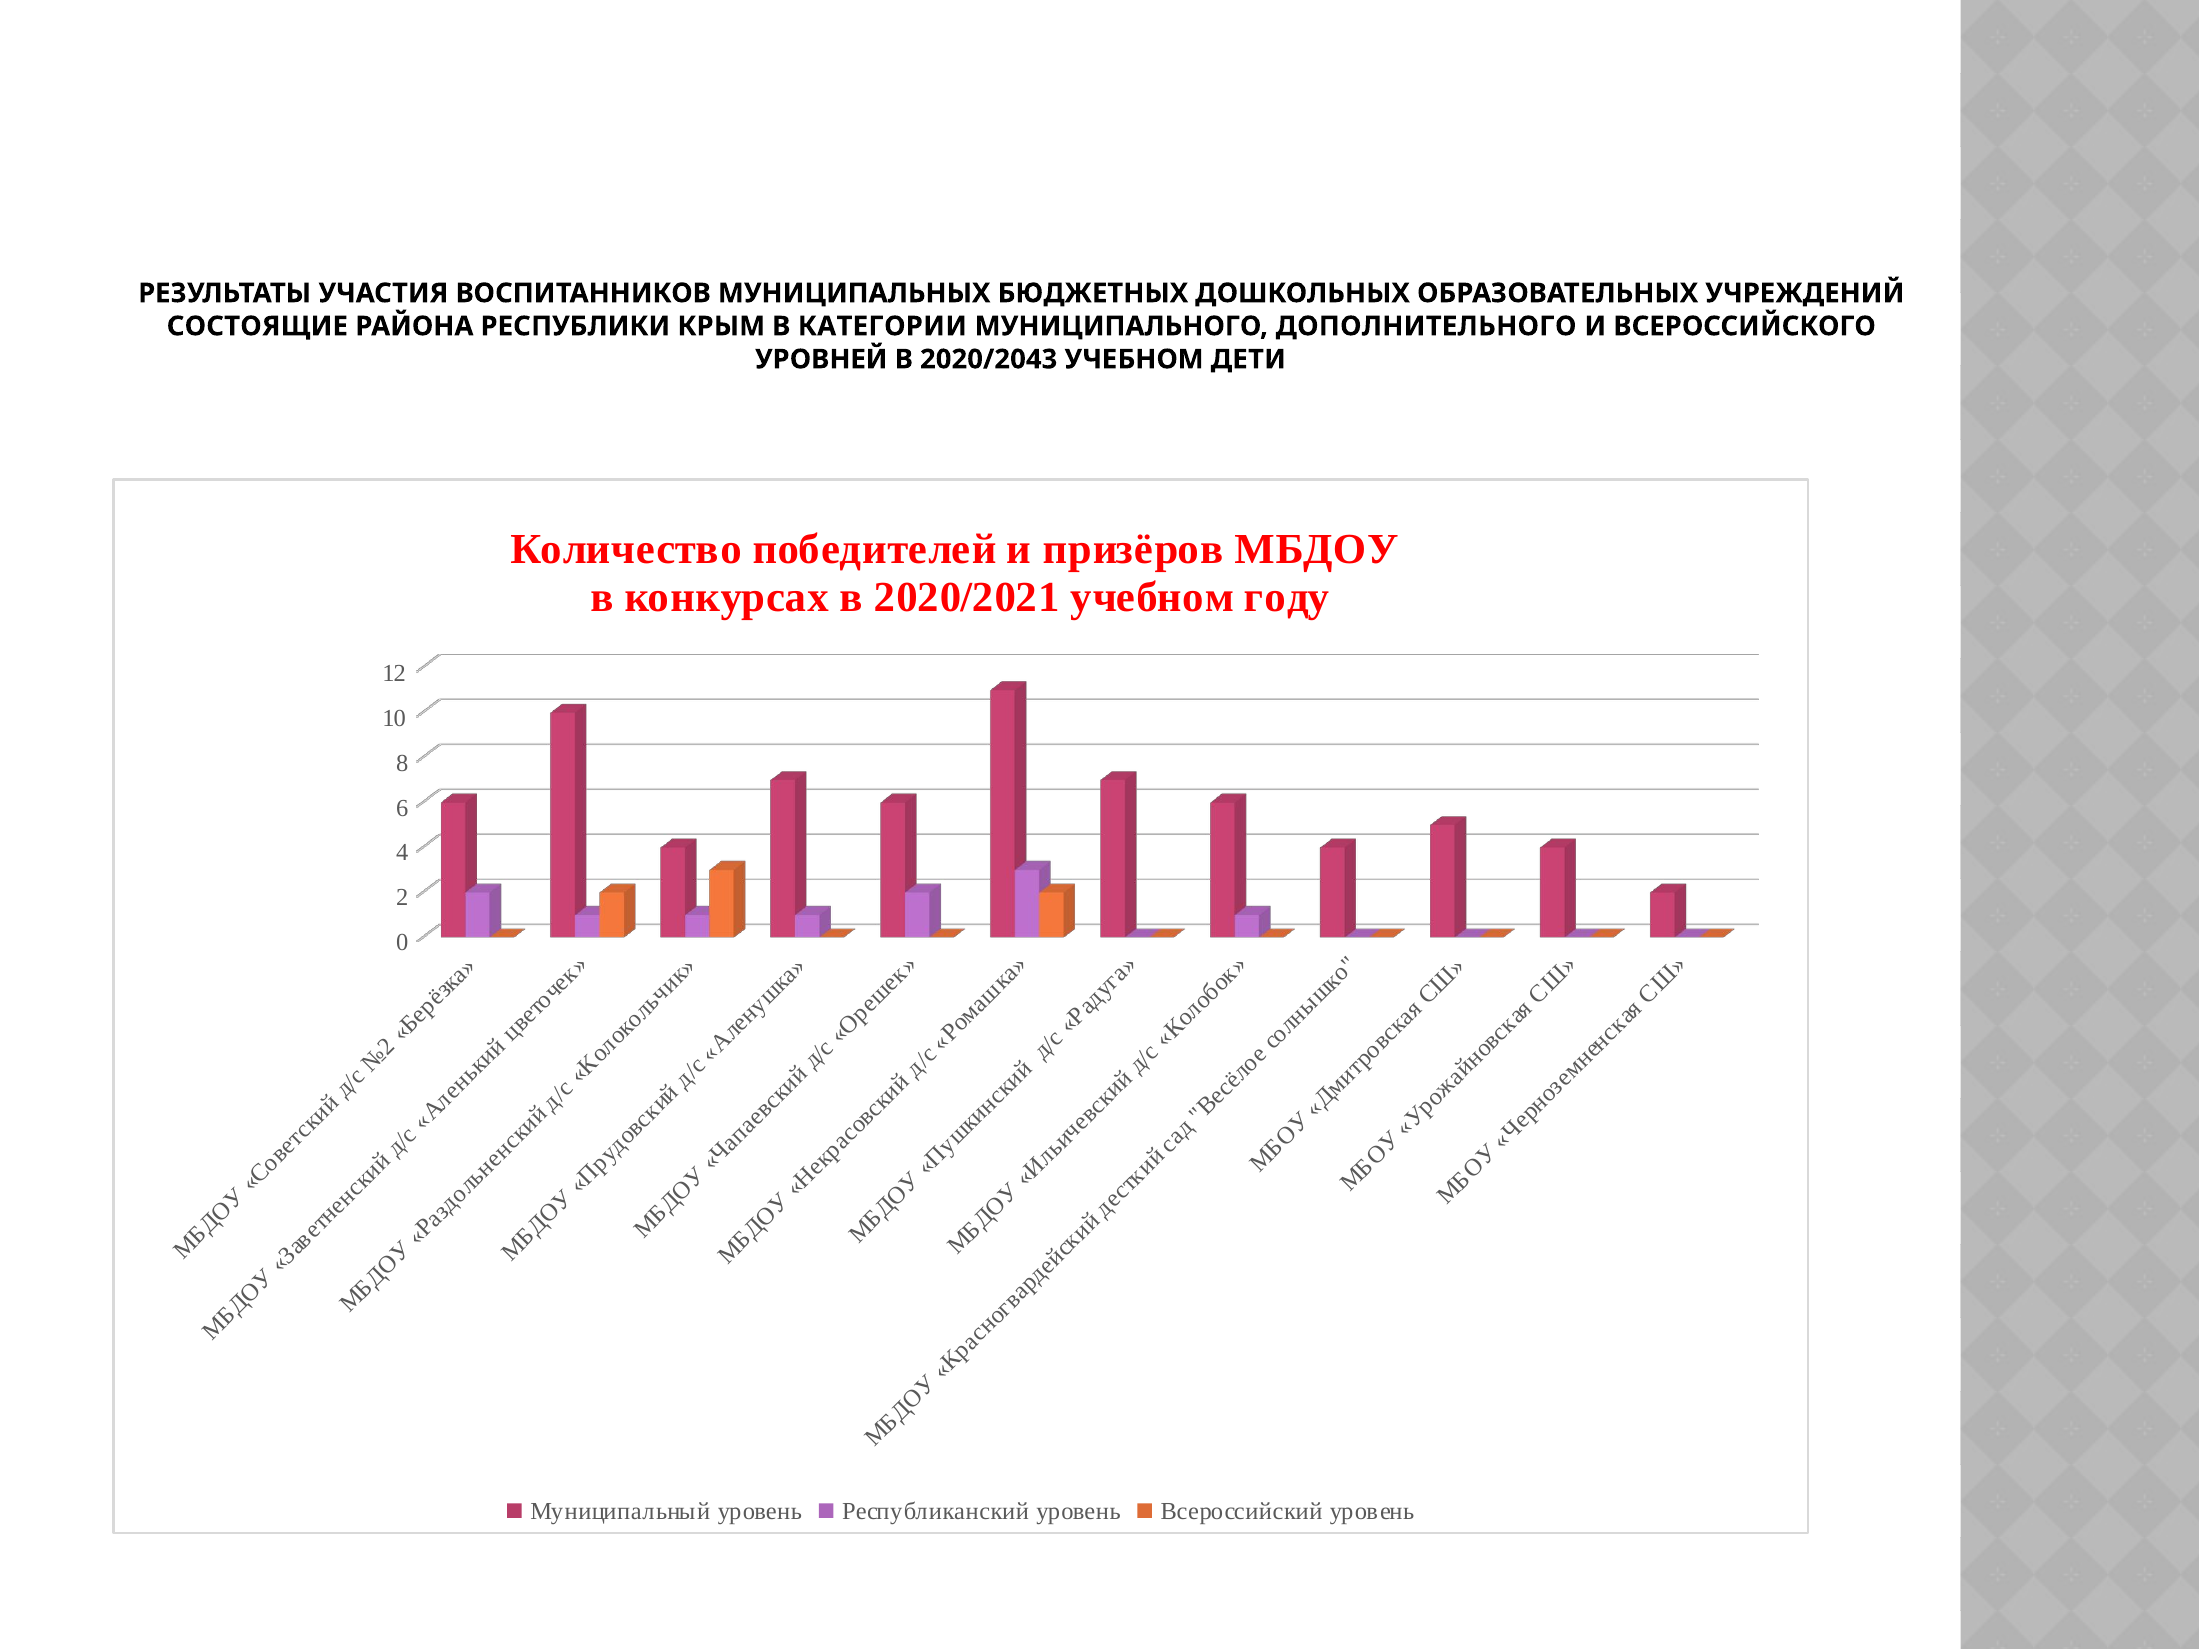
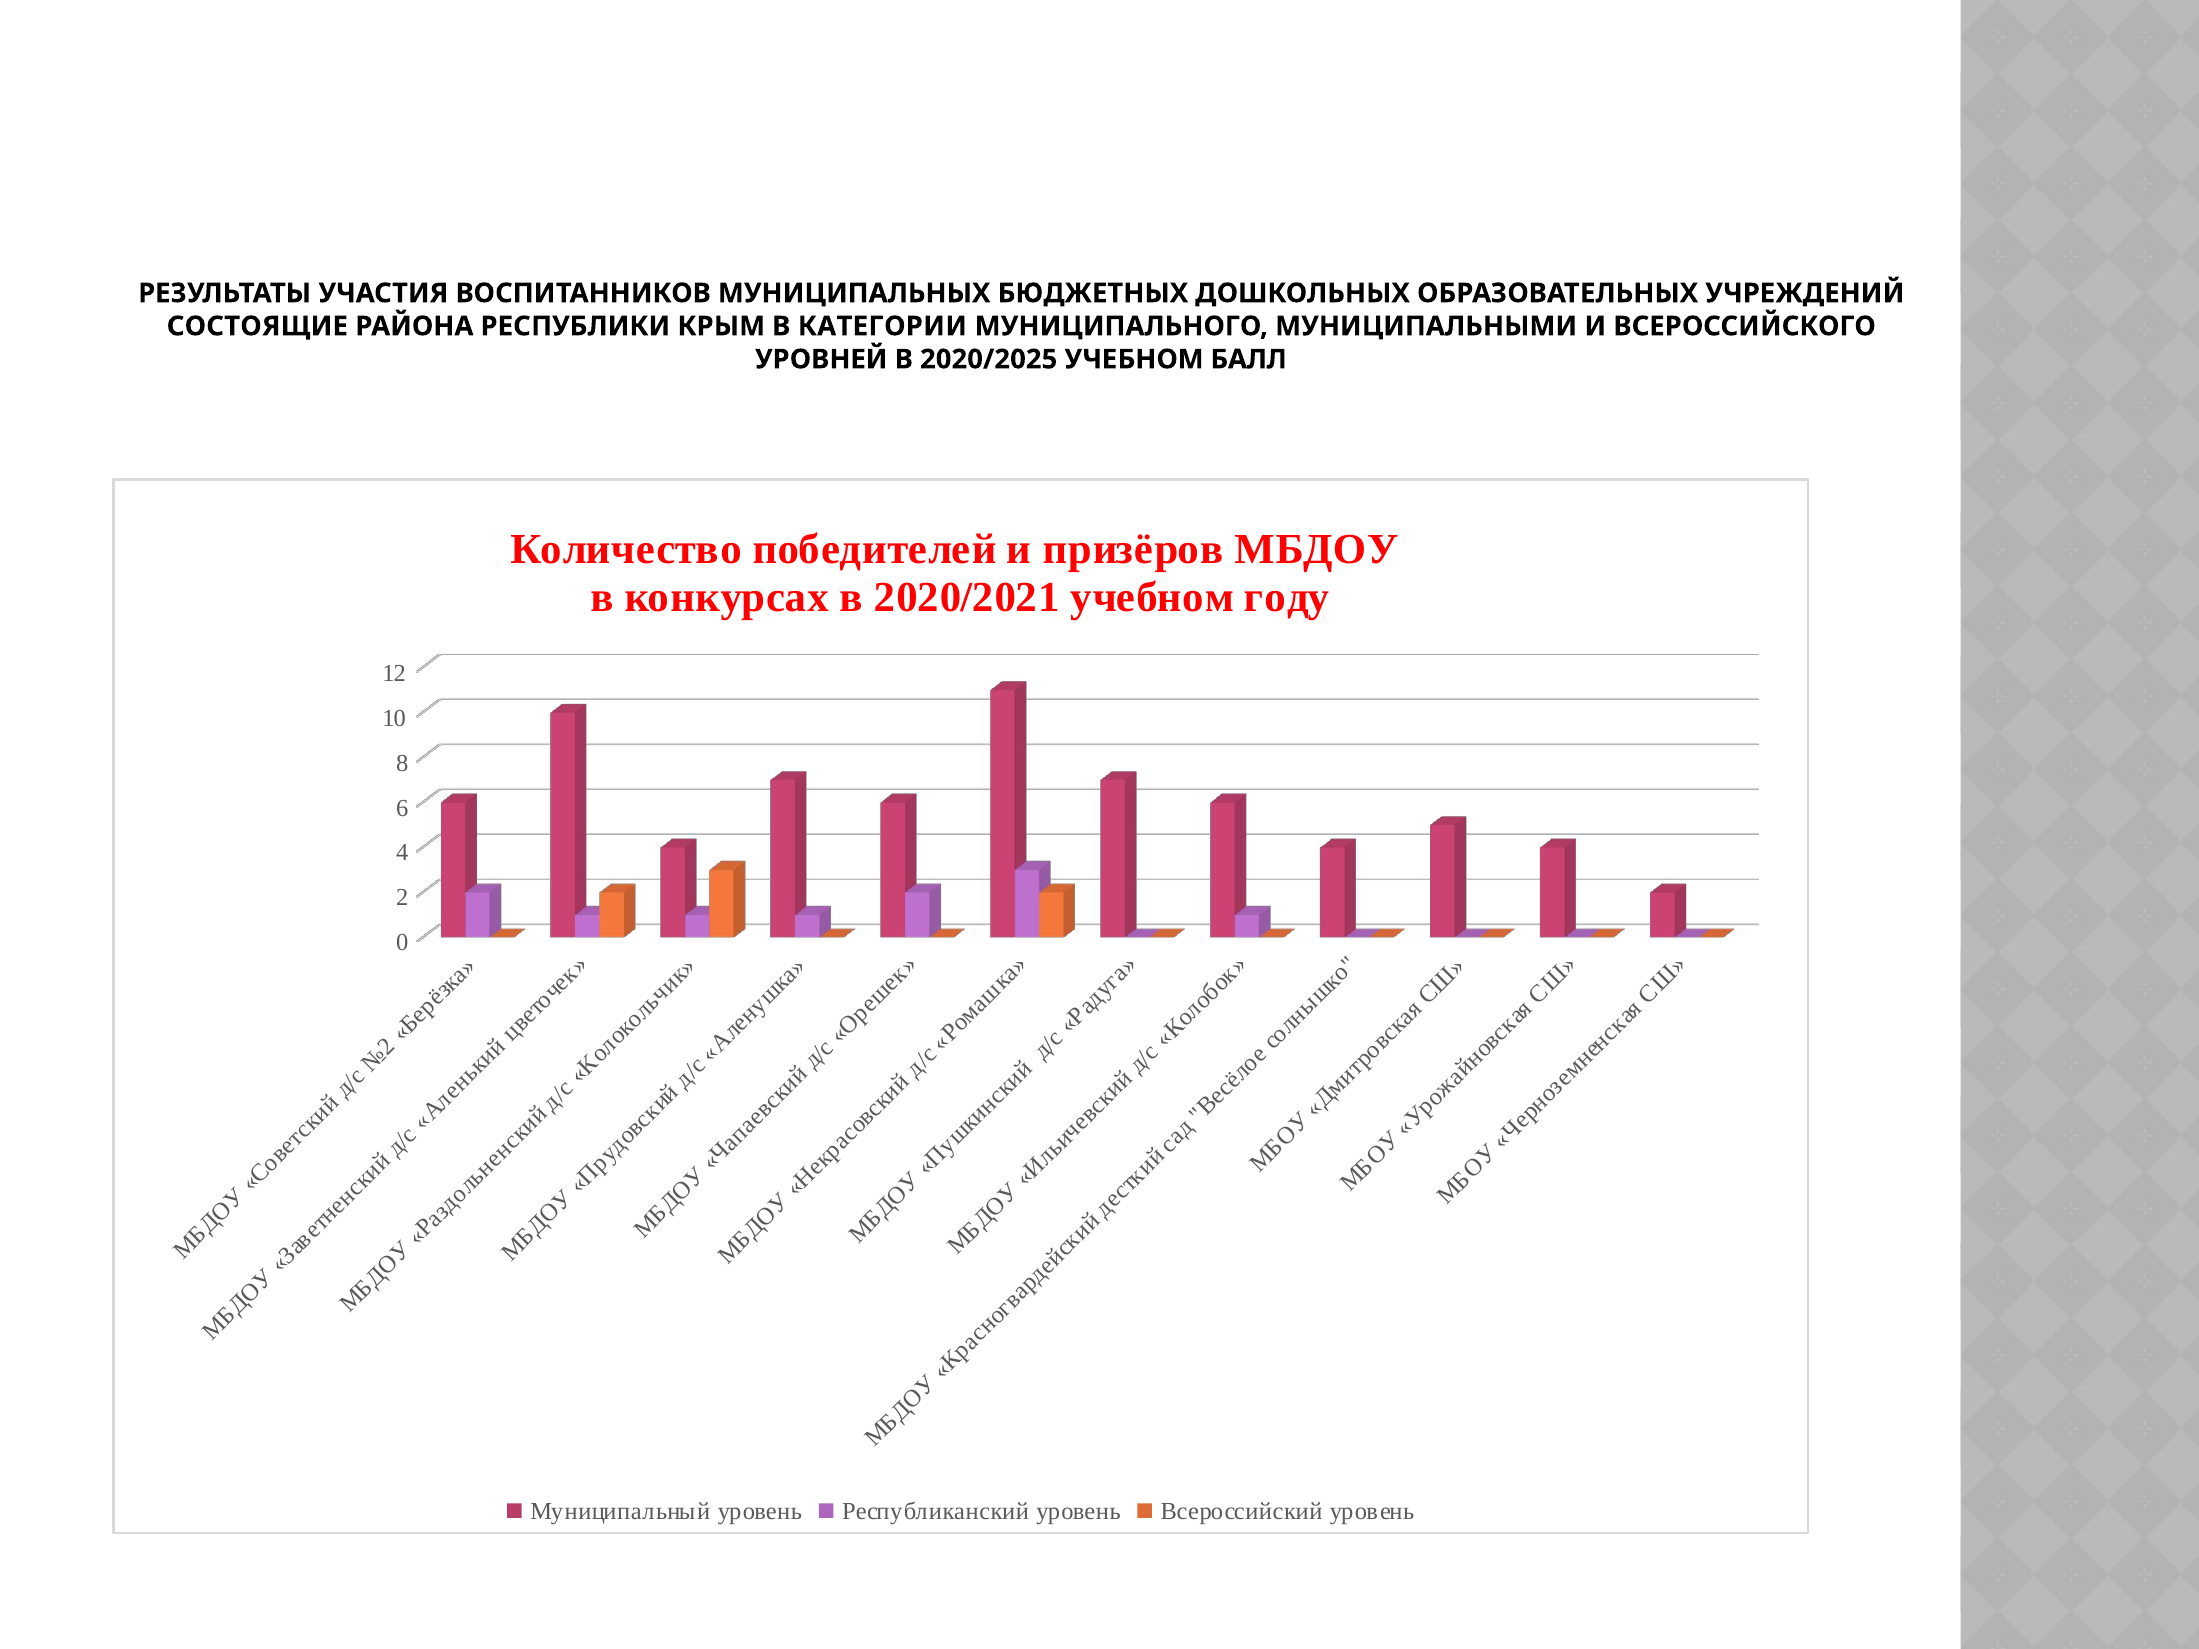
ДОПОЛНИТЕЛЬНОГО: ДОПОЛНИТЕЛЬНОГО -> МУНИЦИПАЛЬНЫМИ (1426, 326)
2020/2043: 2020/2043 -> 2020/2025 (989, 359)
ДЕТИ: ДЕТИ -> БАЛЛ (1249, 359)
